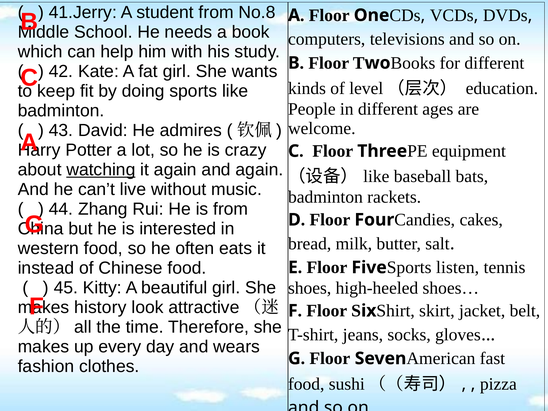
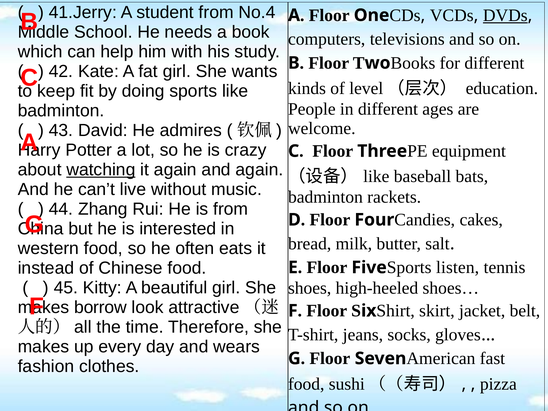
No.8: No.8 -> No.4 (257, 12)
DVDs underline: none -> present (505, 15)
history: history -> borrow (100, 307)
